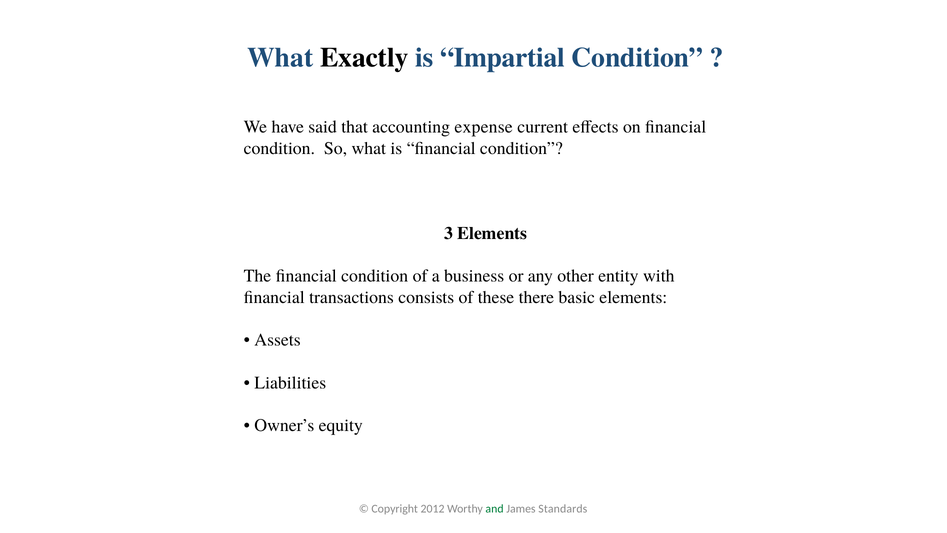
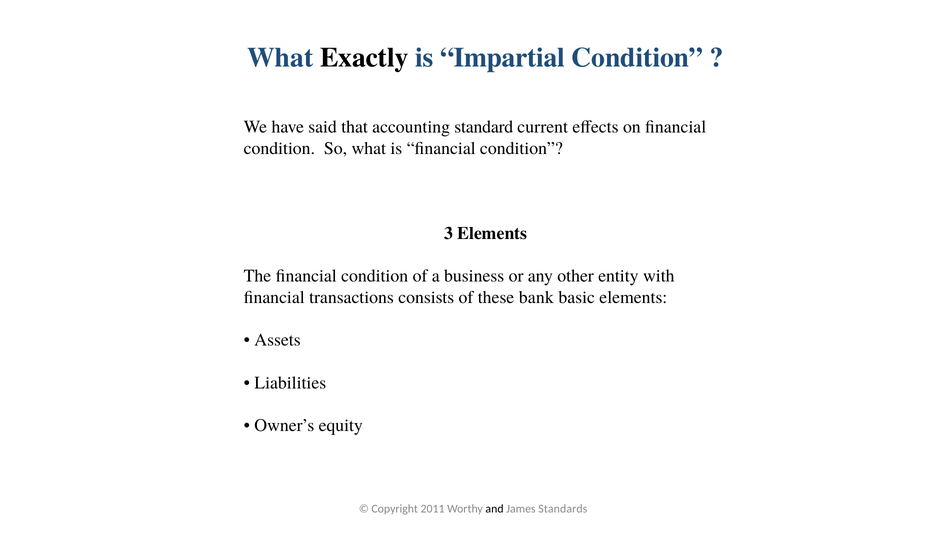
expense: expense -> standard (484, 127)
there: there -> bank (536, 297)
2012: 2012 -> 2011 (433, 509)
and colour: green -> black (495, 509)
